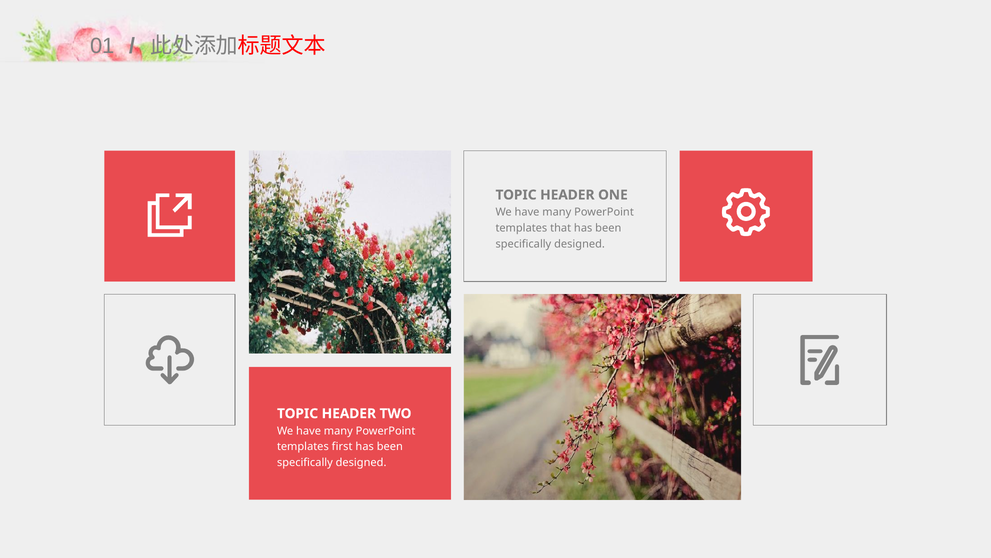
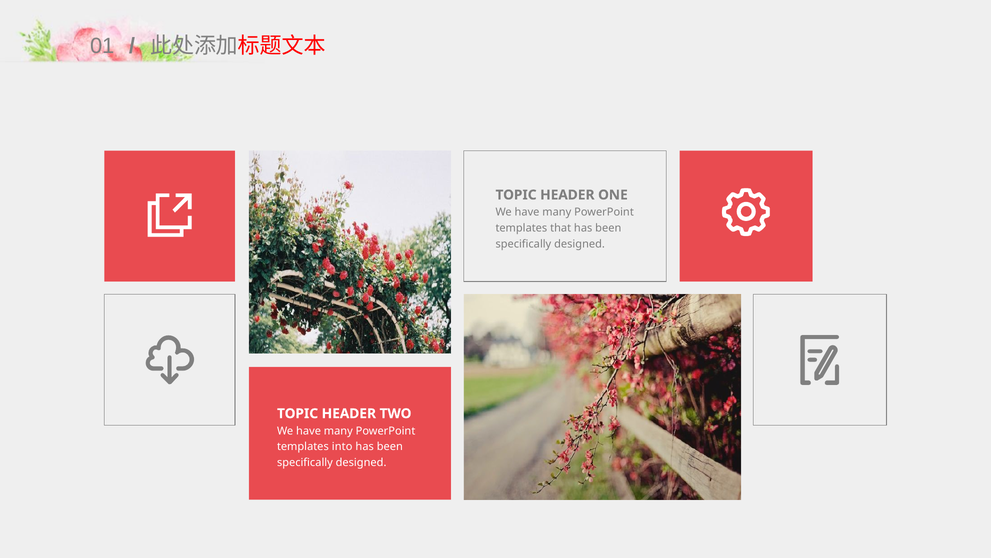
first: first -> into (342, 446)
